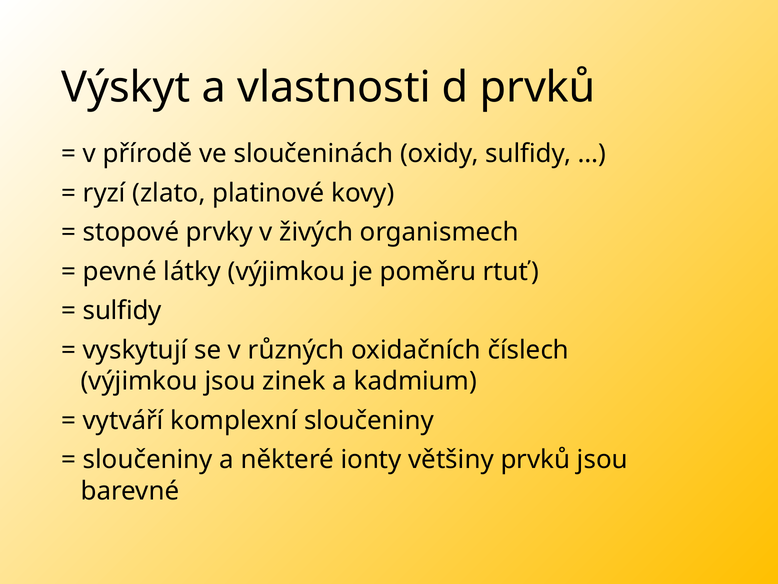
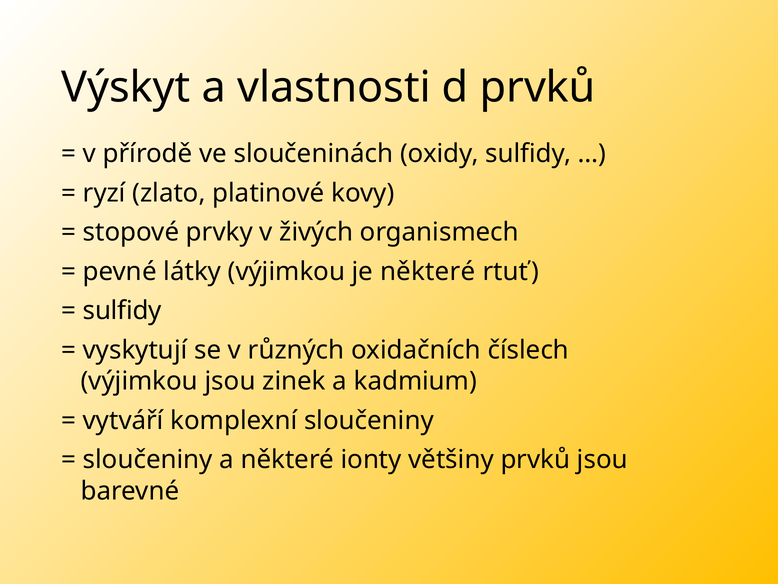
je poměru: poměru -> některé (428, 271)
